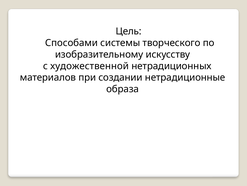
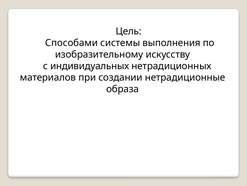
творческого: творческого -> выполнения (172, 43)
художественной: художественной -> индивидуальных (90, 66)
